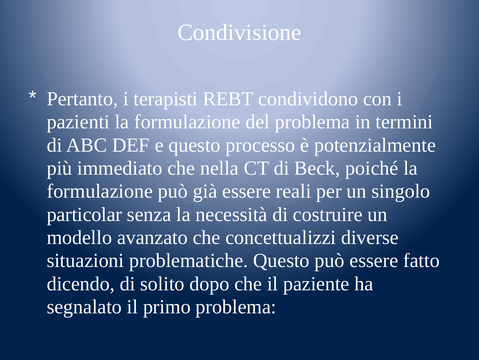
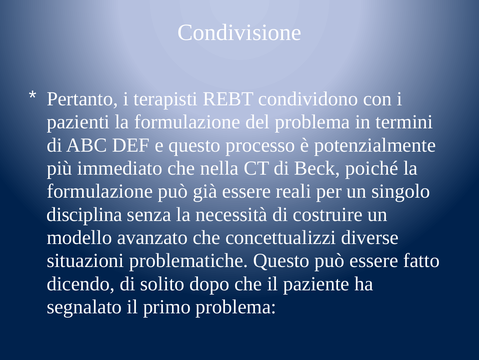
particolar: particolar -> disciplina (84, 214)
